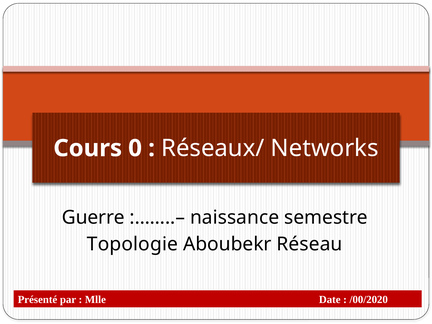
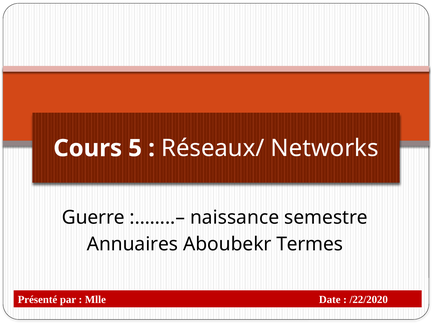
0: 0 -> 5 (135, 148)
Topologie: Topologie -> Annuaires (133, 244)
Réseau: Réseau -> Termes (310, 244)
/00/2020: /00/2020 -> /22/2020 (369, 300)
